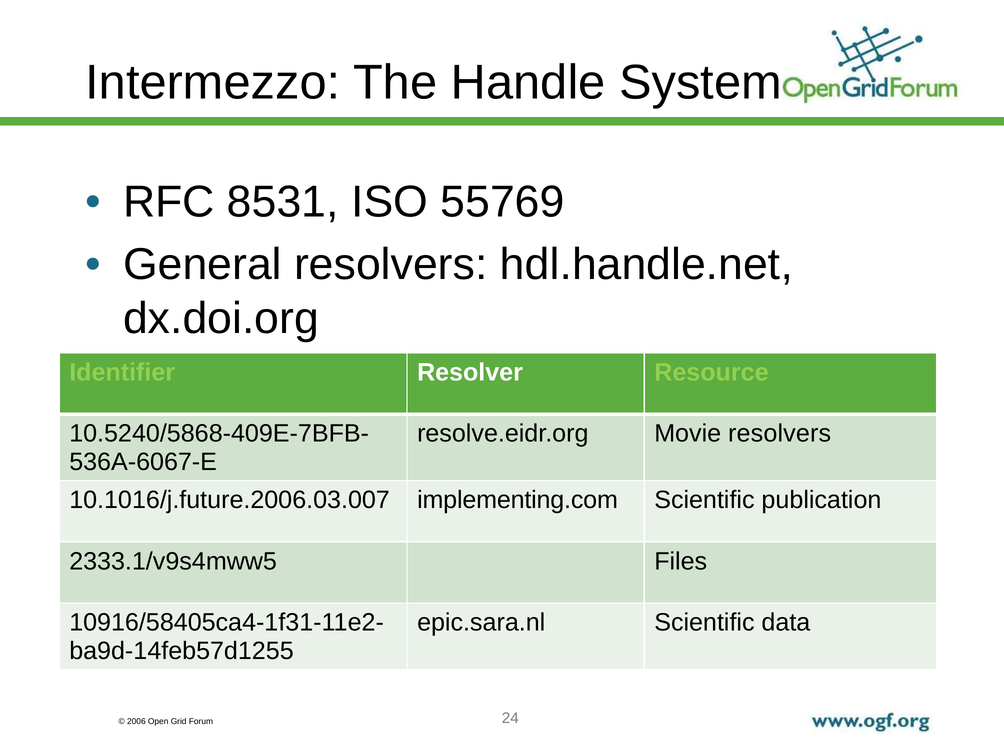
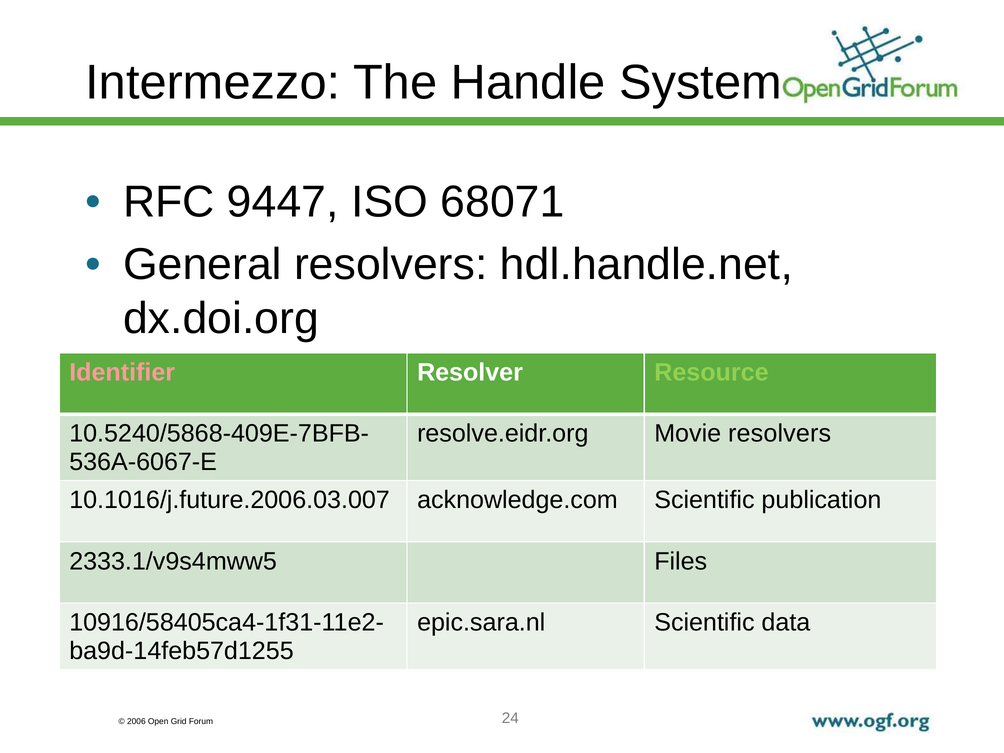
8531: 8531 -> 9447 (283, 202)
55769: 55769 -> 68071 (502, 202)
Identifier colour: light green -> pink (122, 372)
implementing.com: implementing.com -> acknowledge.com (517, 500)
